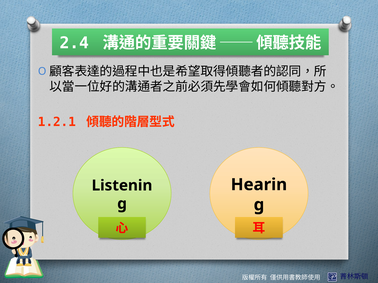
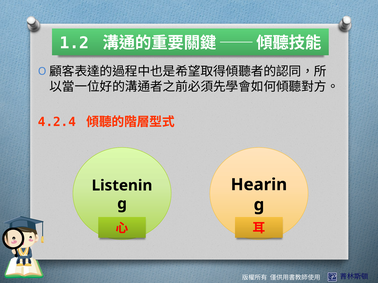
2.4: 2.4 -> 1.2 (74, 43)
1.2.1: 1.2.1 -> 4.2.4 (57, 122)
